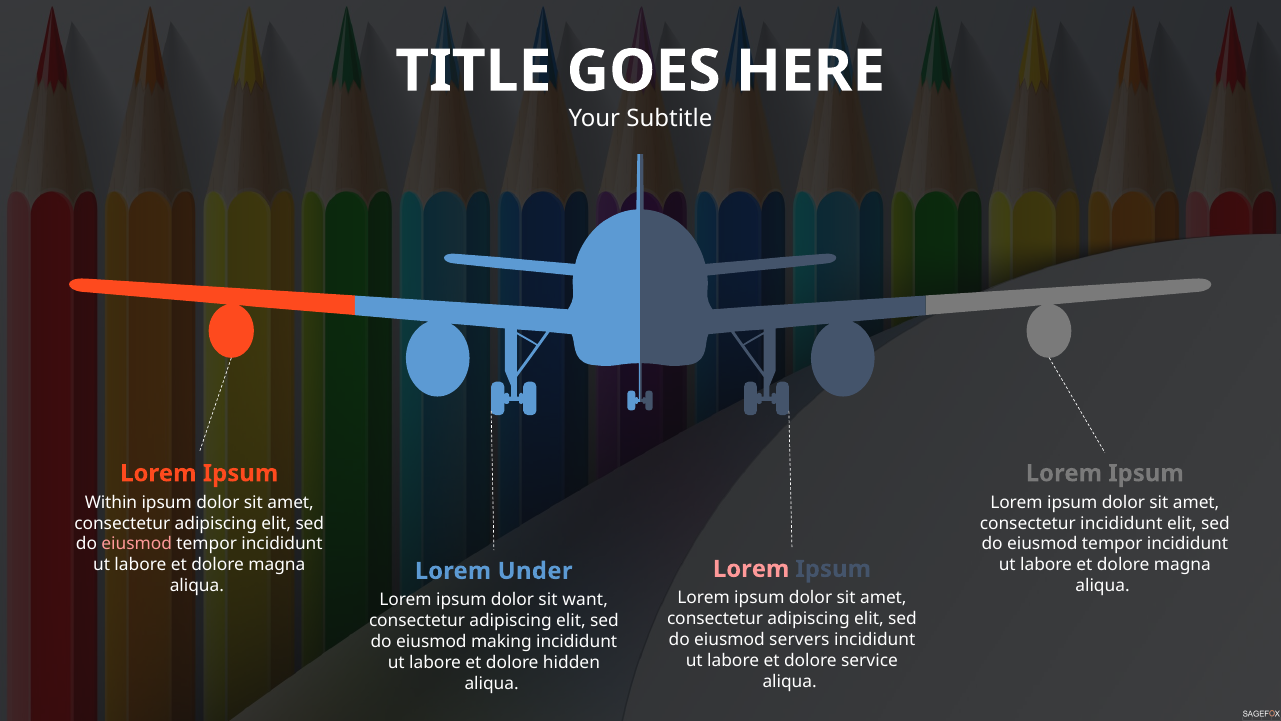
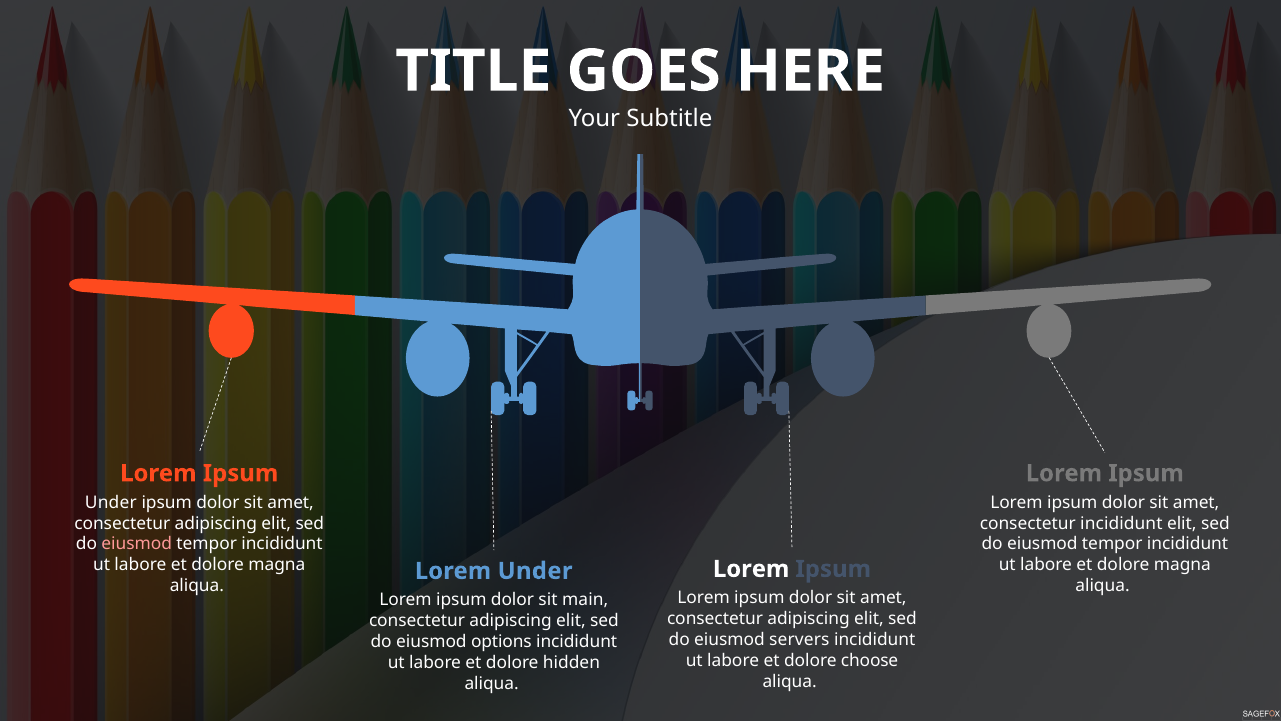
Within: Within -> Under (111, 502)
Lorem colour: pink -> white (751, 569)
want: want -> main (585, 600)
making: making -> options (501, 641)
service: service -> choose (870, 660)
